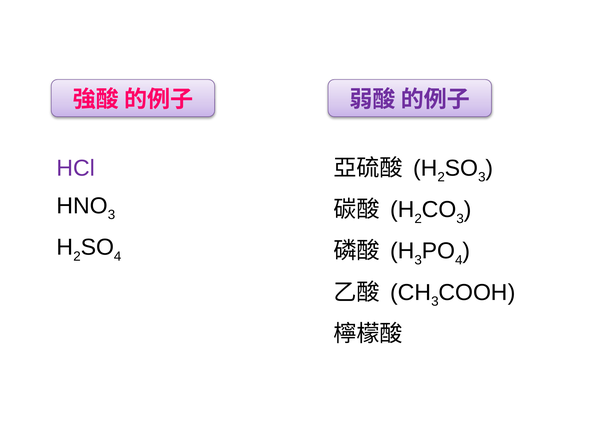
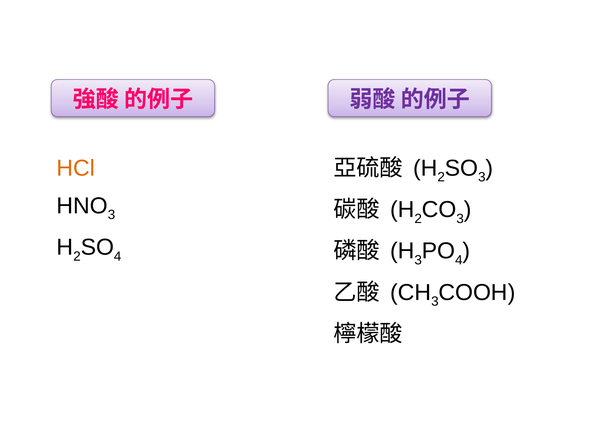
HCl colour: purple -> orange (76, 168)
